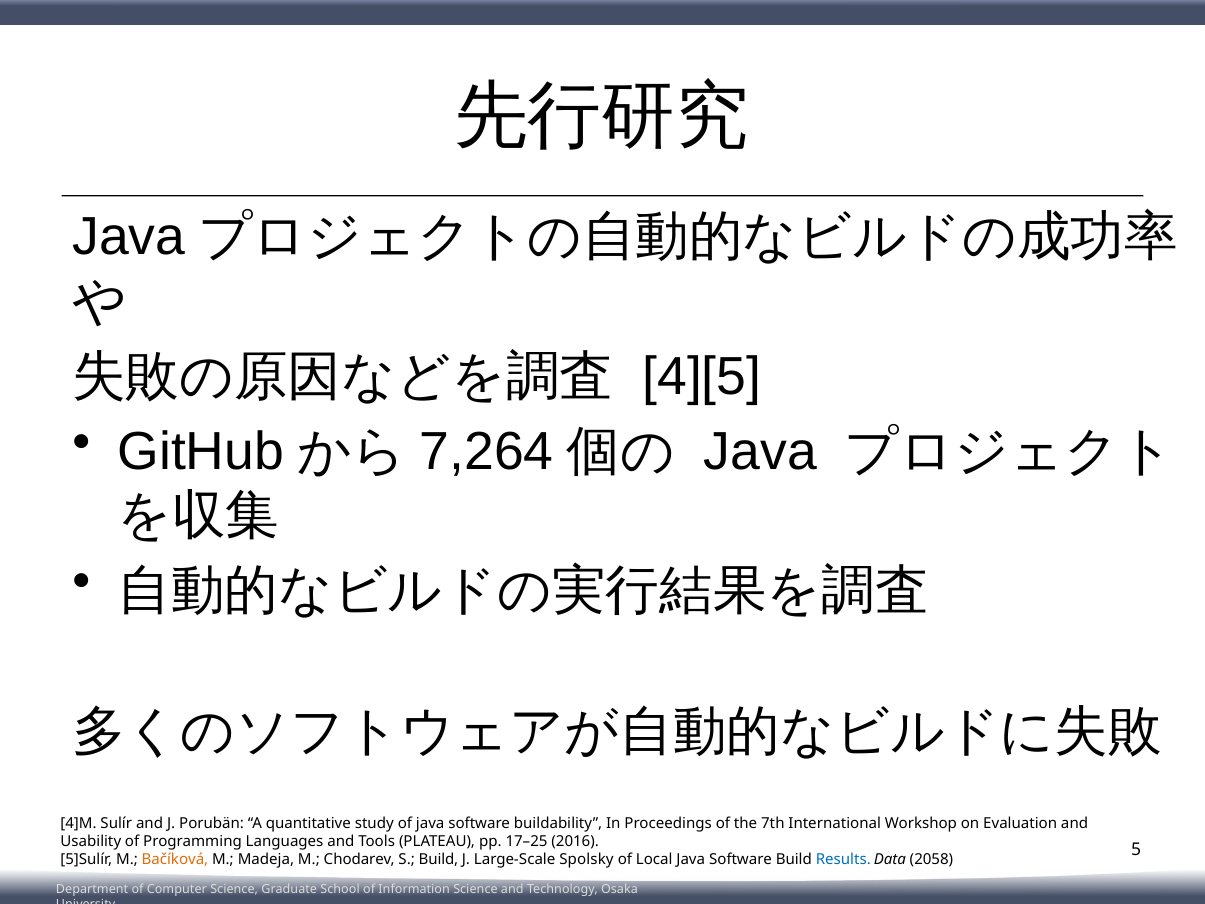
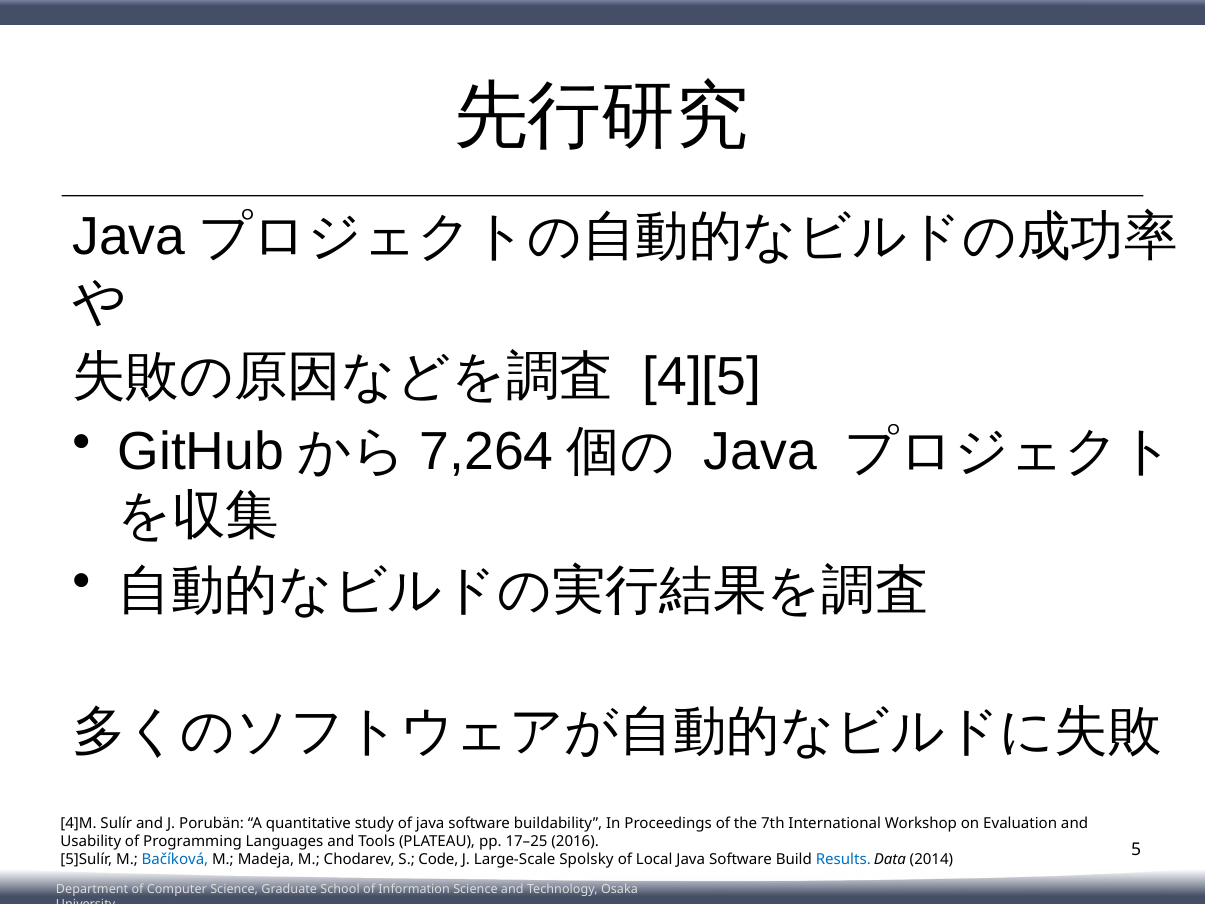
Bačíková colour: orange -> blue (175, 859)
S Build: Build -> Code (438, 859)
2058: 2058 -> 2014 (931, 859)
